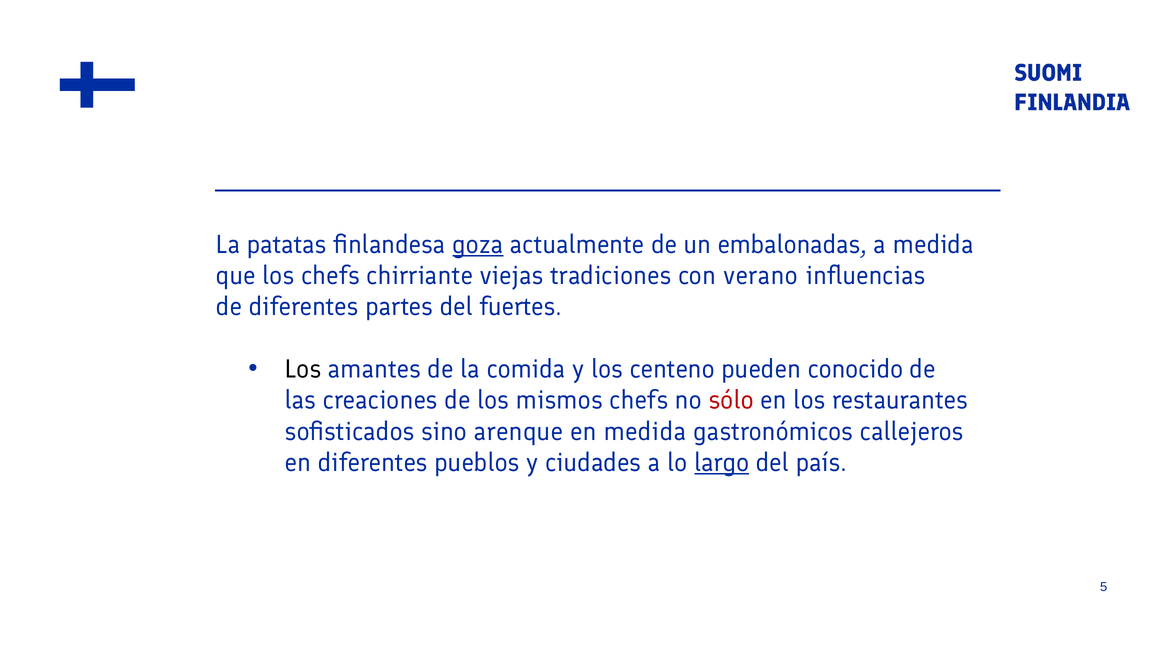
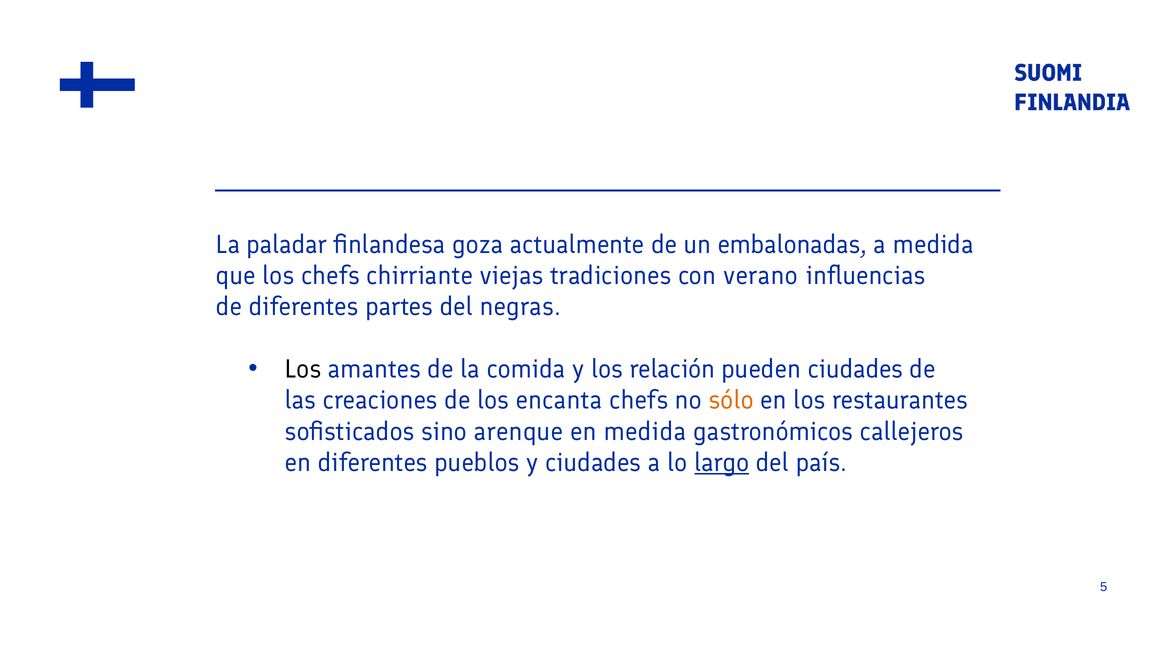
patatas: patatas -> paladar (287, 244)
goza underline: present -> none (478, 244)
fuertes: fuertes -> negras (520, 307)
centeno: centeno -> relación (672, 369)
pueden conocido: conocido -> ciudades (855, 369)
mismos: mismos -> encanta (559, 400)
sólo colour: red -> orange (731, 400)
